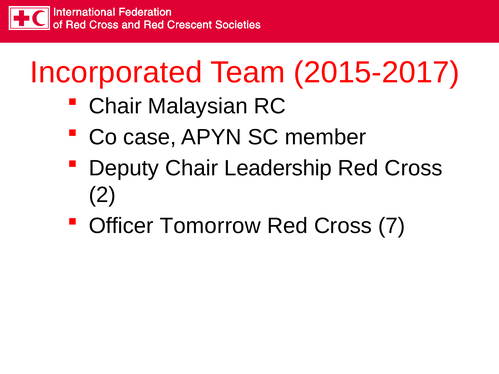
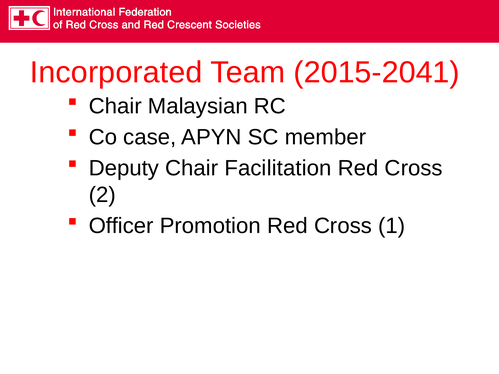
2015-2017: 2015-2017 -> 2015-2041 (377, 72)
Leadership: Leadership -> Facilitation (278, 168)
Tomorrow: Tomorrow -> Promotion (210, 226)
7: 7 -> 1 (392, 226)
